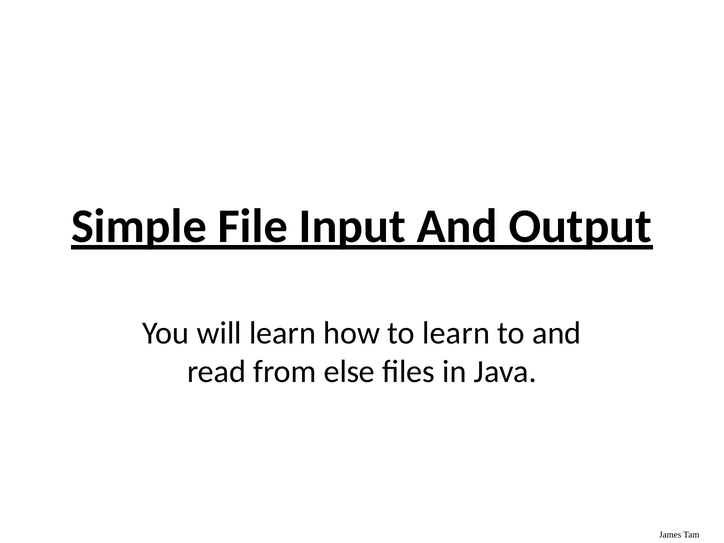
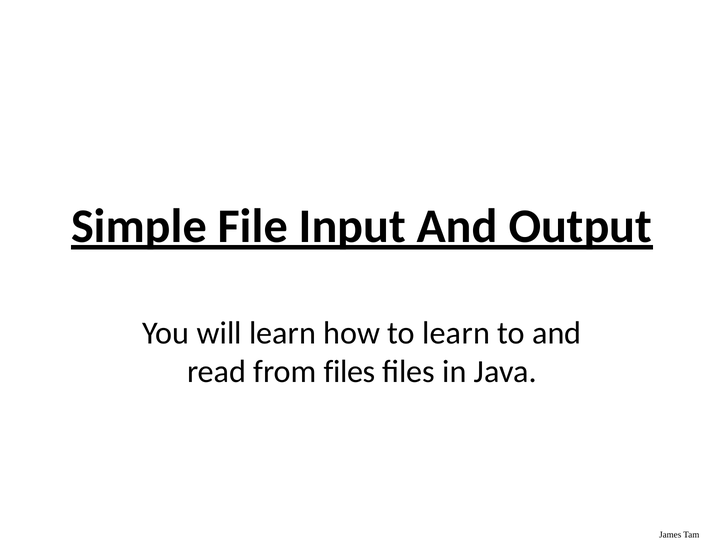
from else: else -> files (349, 372)
